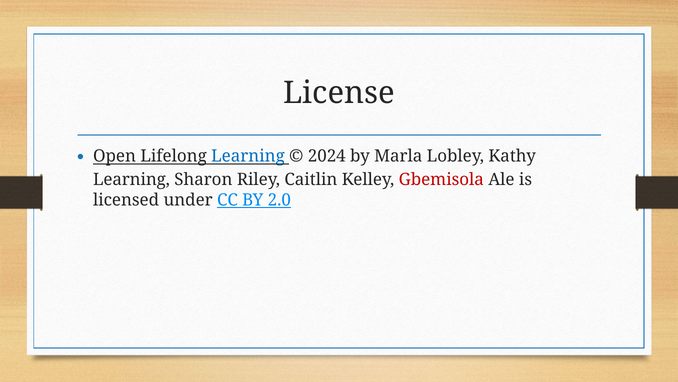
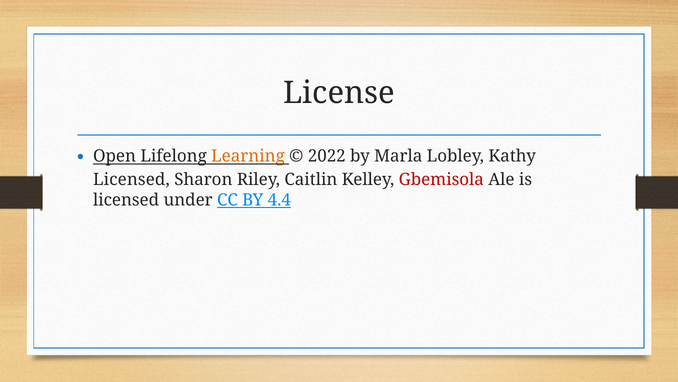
Learning colour: blue -> orange (248, 156)
2024: 2024 -> 2022 (327, 156)
Learning: Learning -> Licensed (131, 179)
2.0: 2.0 -> 4.4 (279, 200)
